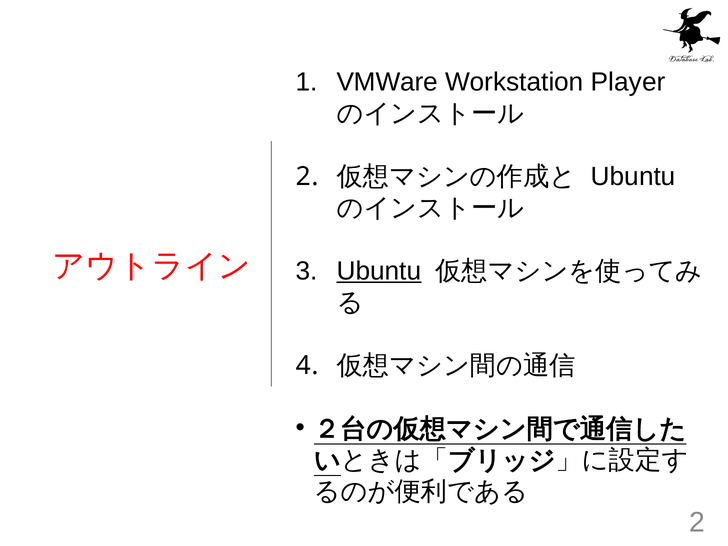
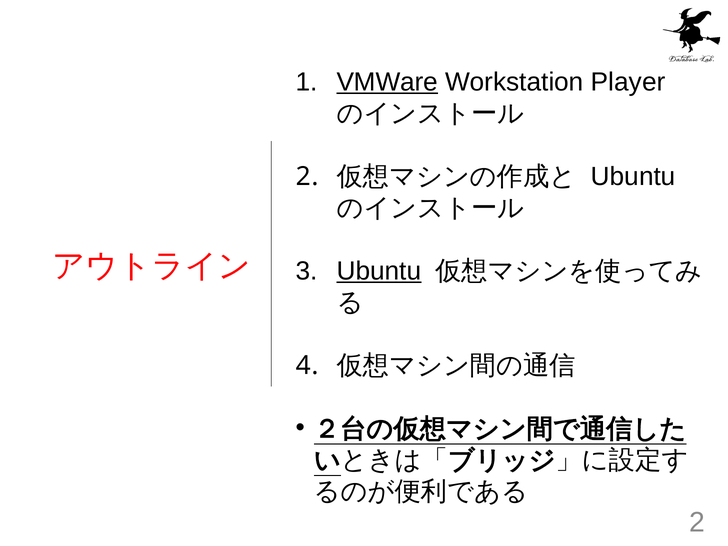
VMWare underline: none -> present (387, 82)
